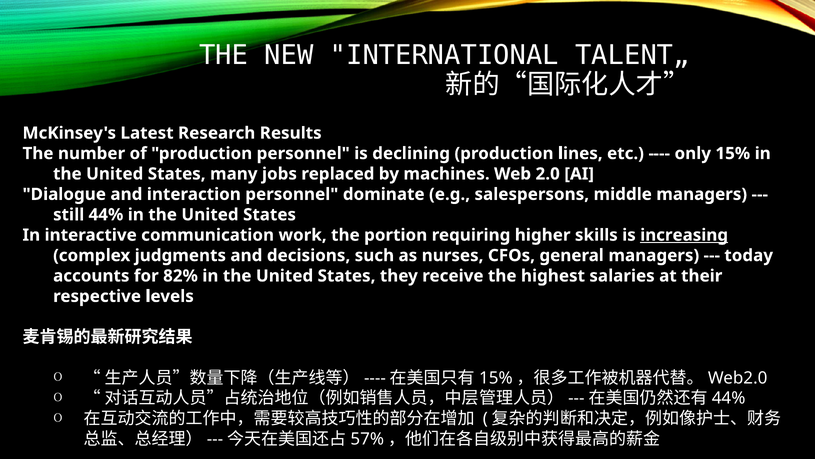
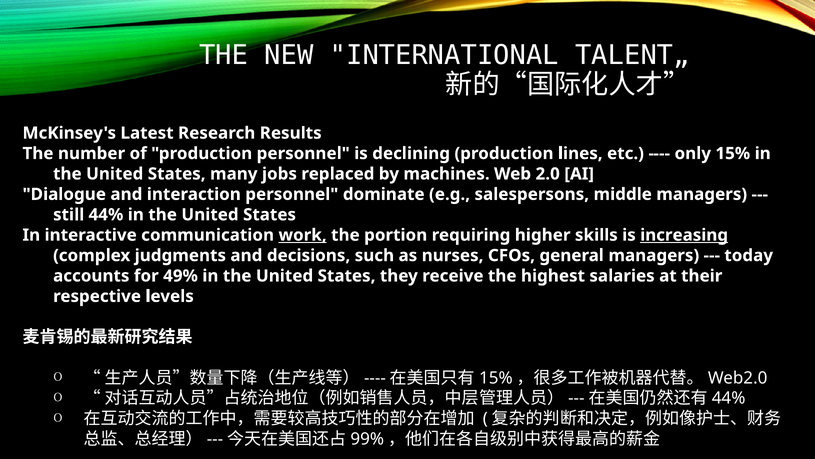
work underline: none -> present (303, 235)
82%: 82% -> 49% (181, 276)
57%: 57% -> 99% (367, 439)
